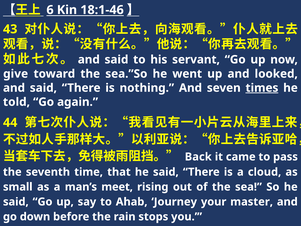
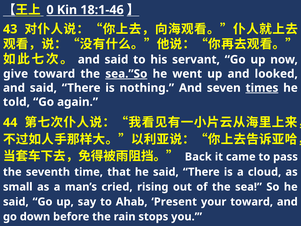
6: 6 -> 0 (50, 10)
sea.”So underline: none -> present (126, 74)
meet: meet -> cried (117, 187)
Journey: Journey -> Present (174, 202)
your master: master -> toward (252, 202)
